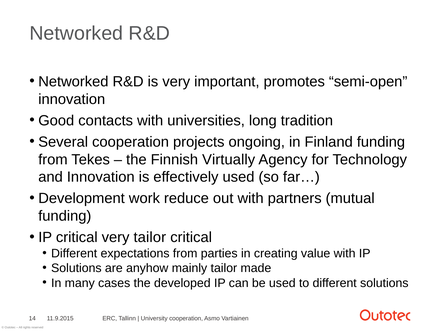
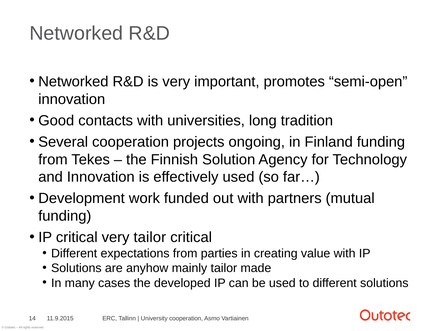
Virtually: Virtually -> Solution (229, 159)
reduce: reduce -> funded (186, 198)
